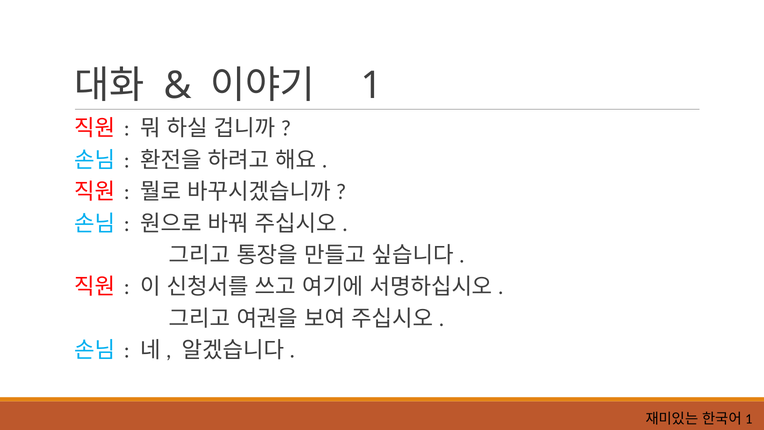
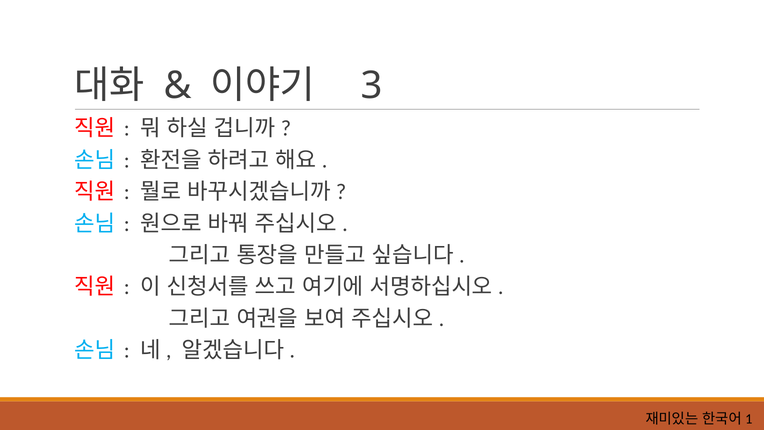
1: 1 -> 3 (372, 86)
